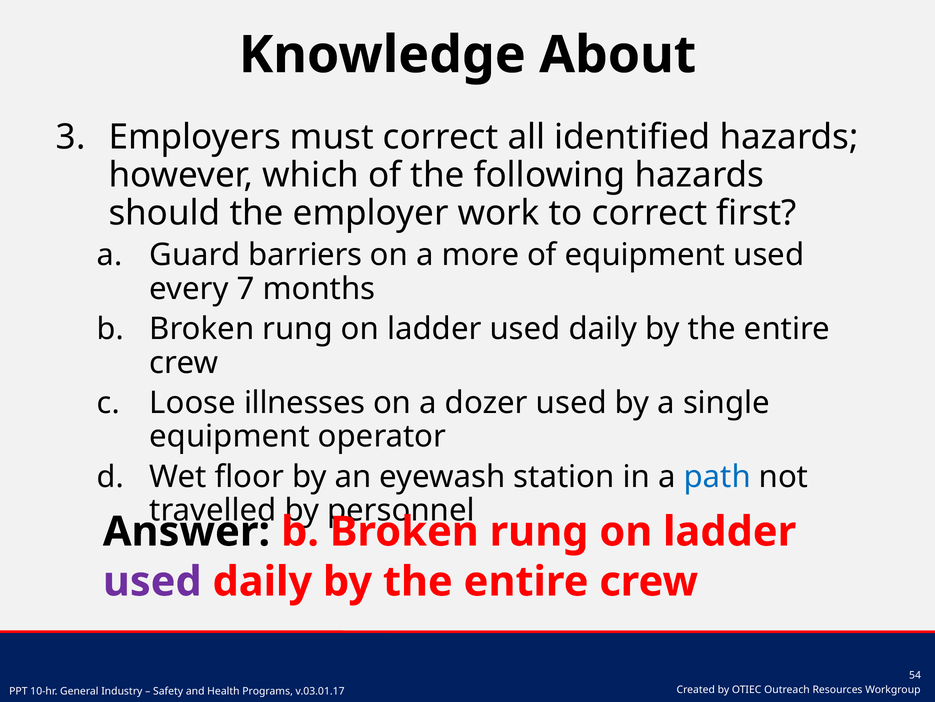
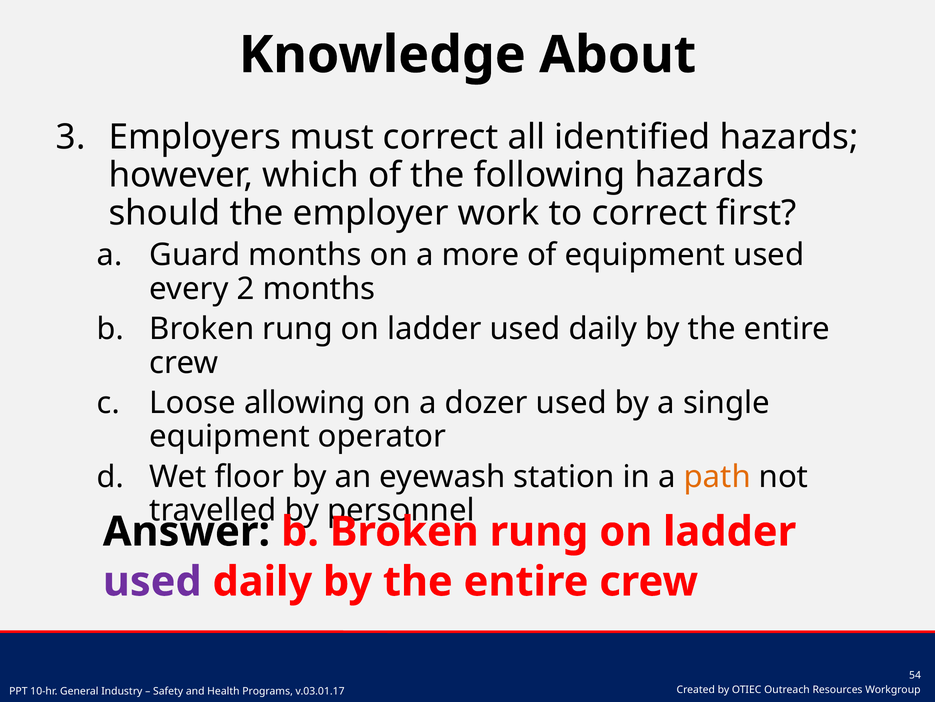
Guard barriers: barriers -> months (305, 255)
7: 7 -> 2 (245, 289)
illnesses: illnesses -> allowing (305, 403)
path colour: blue -> orange (717, 476)
